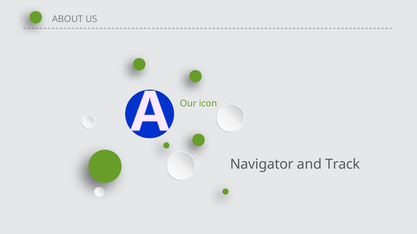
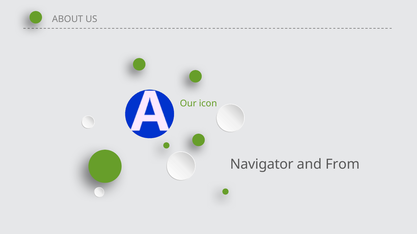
Track: Track -> From (343, 165)
